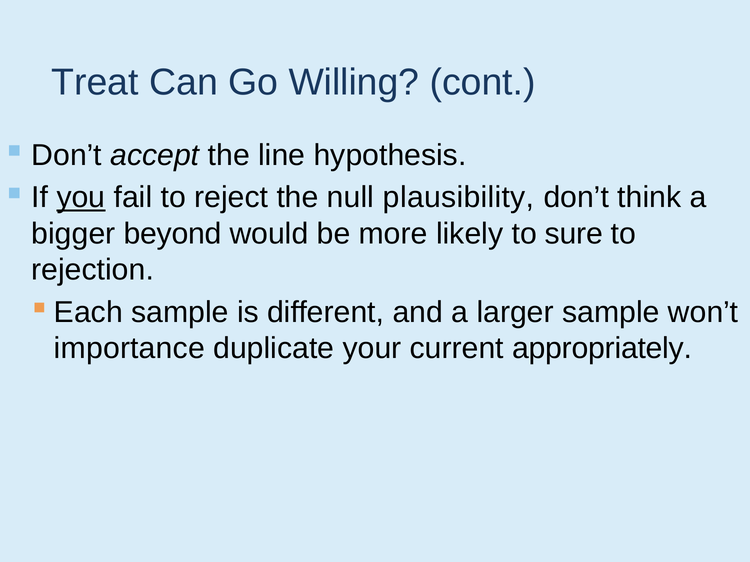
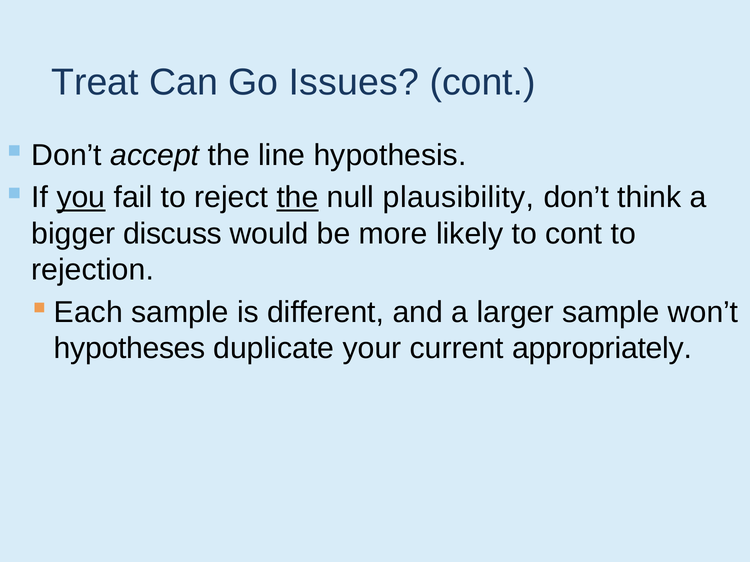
Willing: Willing -> Issues (354, 83)
the underline: none -> present (298, 198)
beyond: beyond -> discuss (173, 234)
to sure: sure -> cont (574, 234)
importance: importance -> hypotheses (130, 349)
